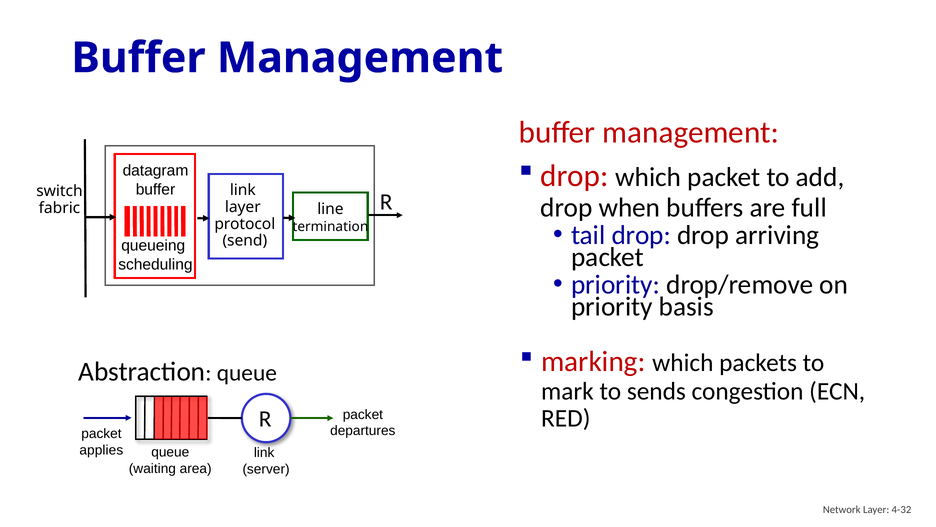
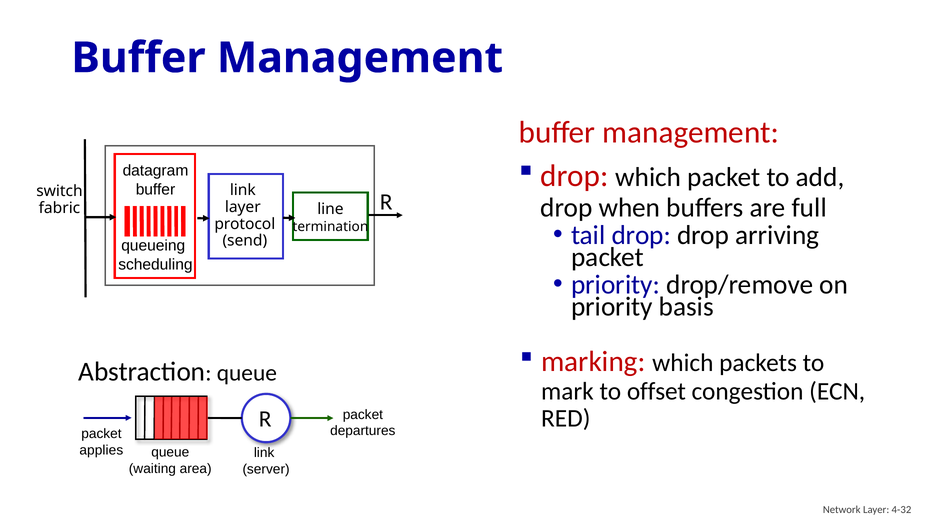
sends: sends -> offset (656, 391)
